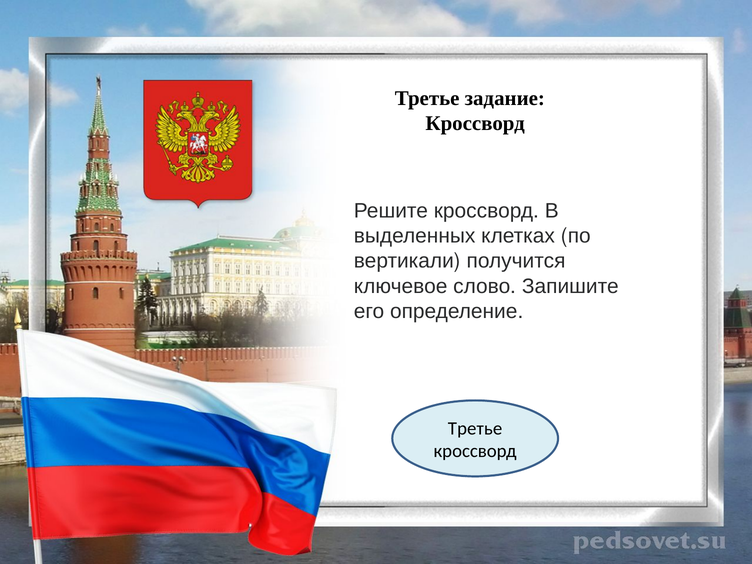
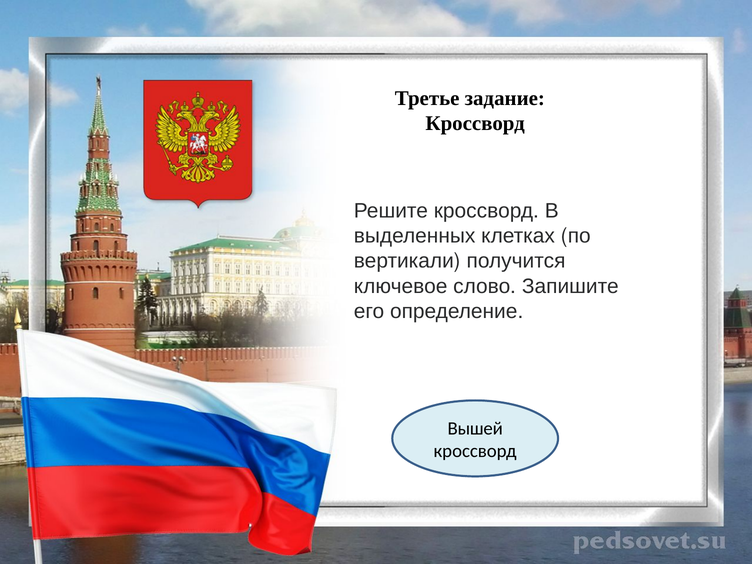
Третье: Третье -> Вышей (475, 428)
